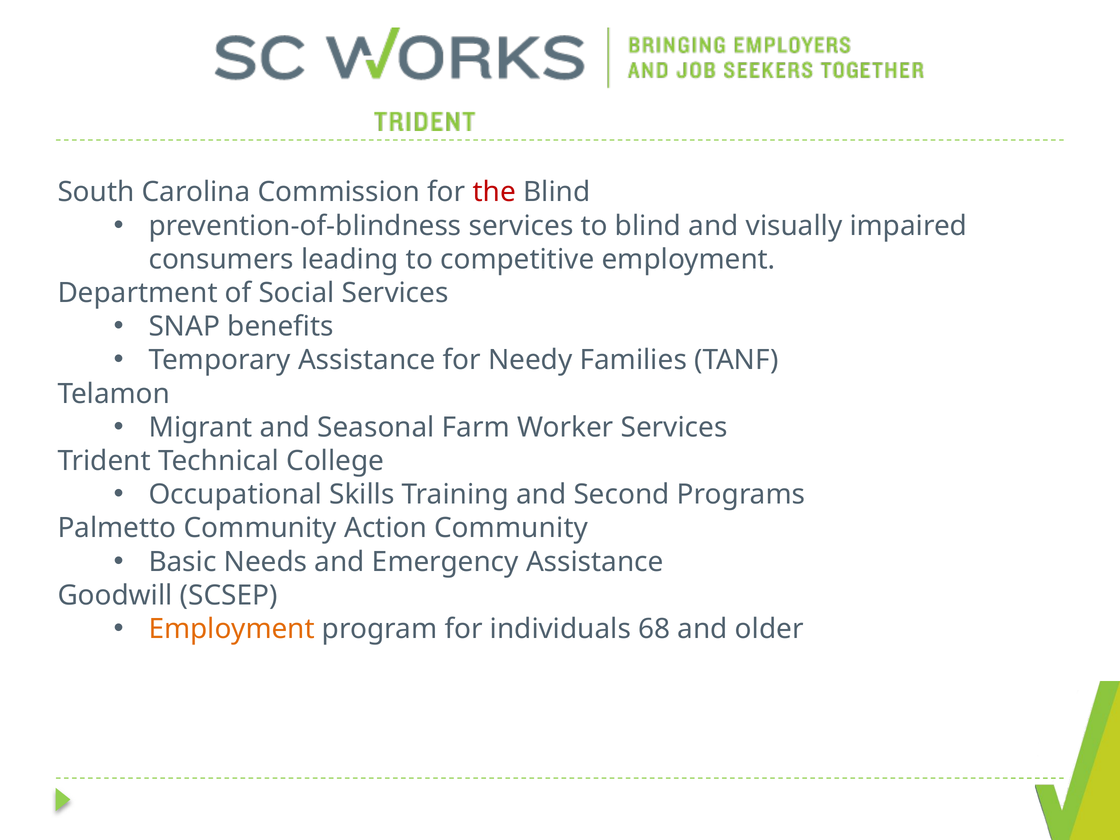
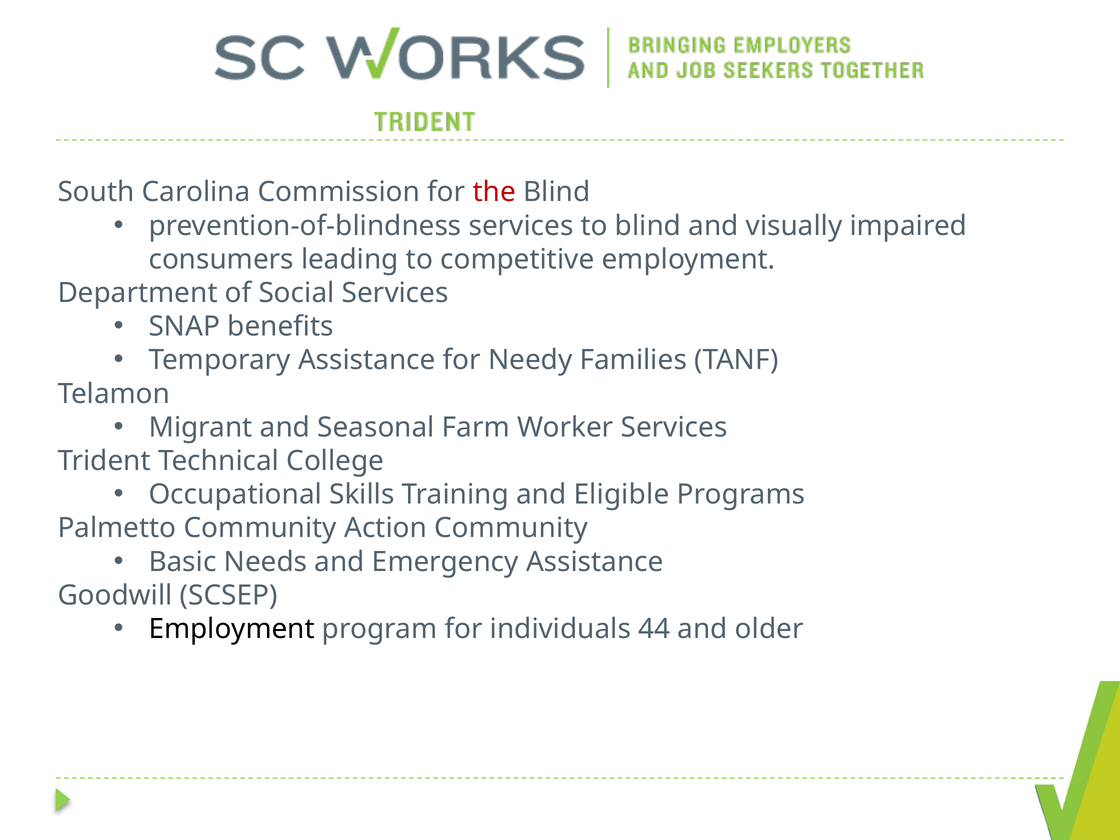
Second: Second -> Eligible (622, 495)
Employment colour: orange -> black (232, 629)
68: 68 -> 44 (654, 629)
